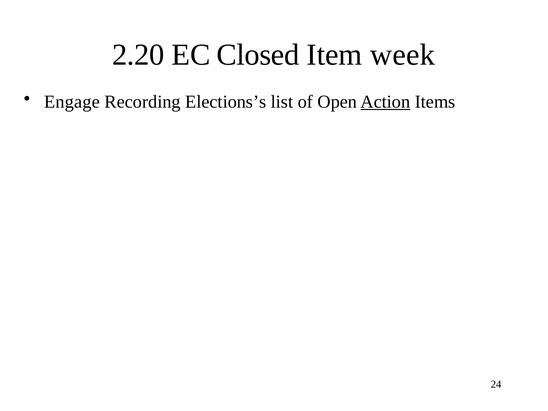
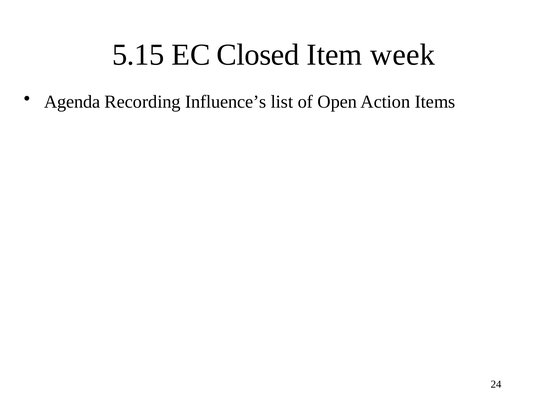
2.20: 2.20 -> 5.15 (138, 55)
Engage: Engage -> Agenda (72, 102)
Elections’s: Elections’s -> Influence’s (226, 102)
Action underline: present -> none (385, 102)
